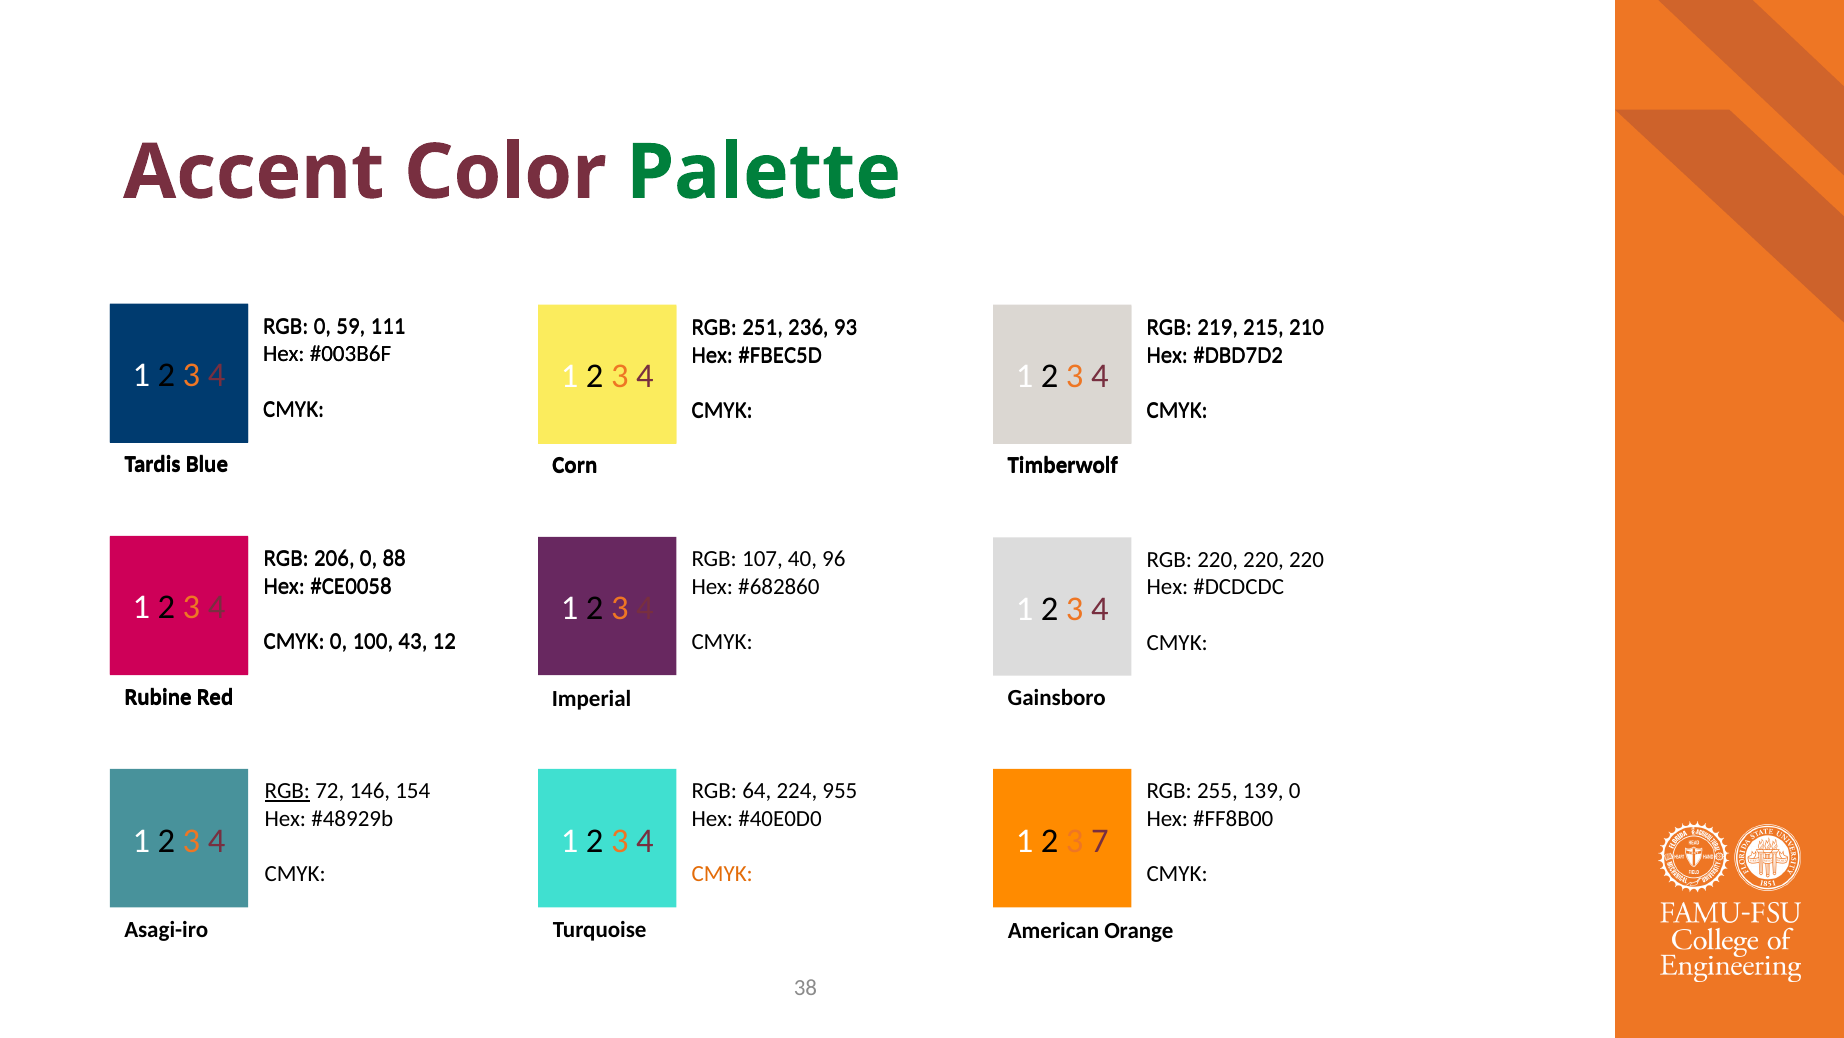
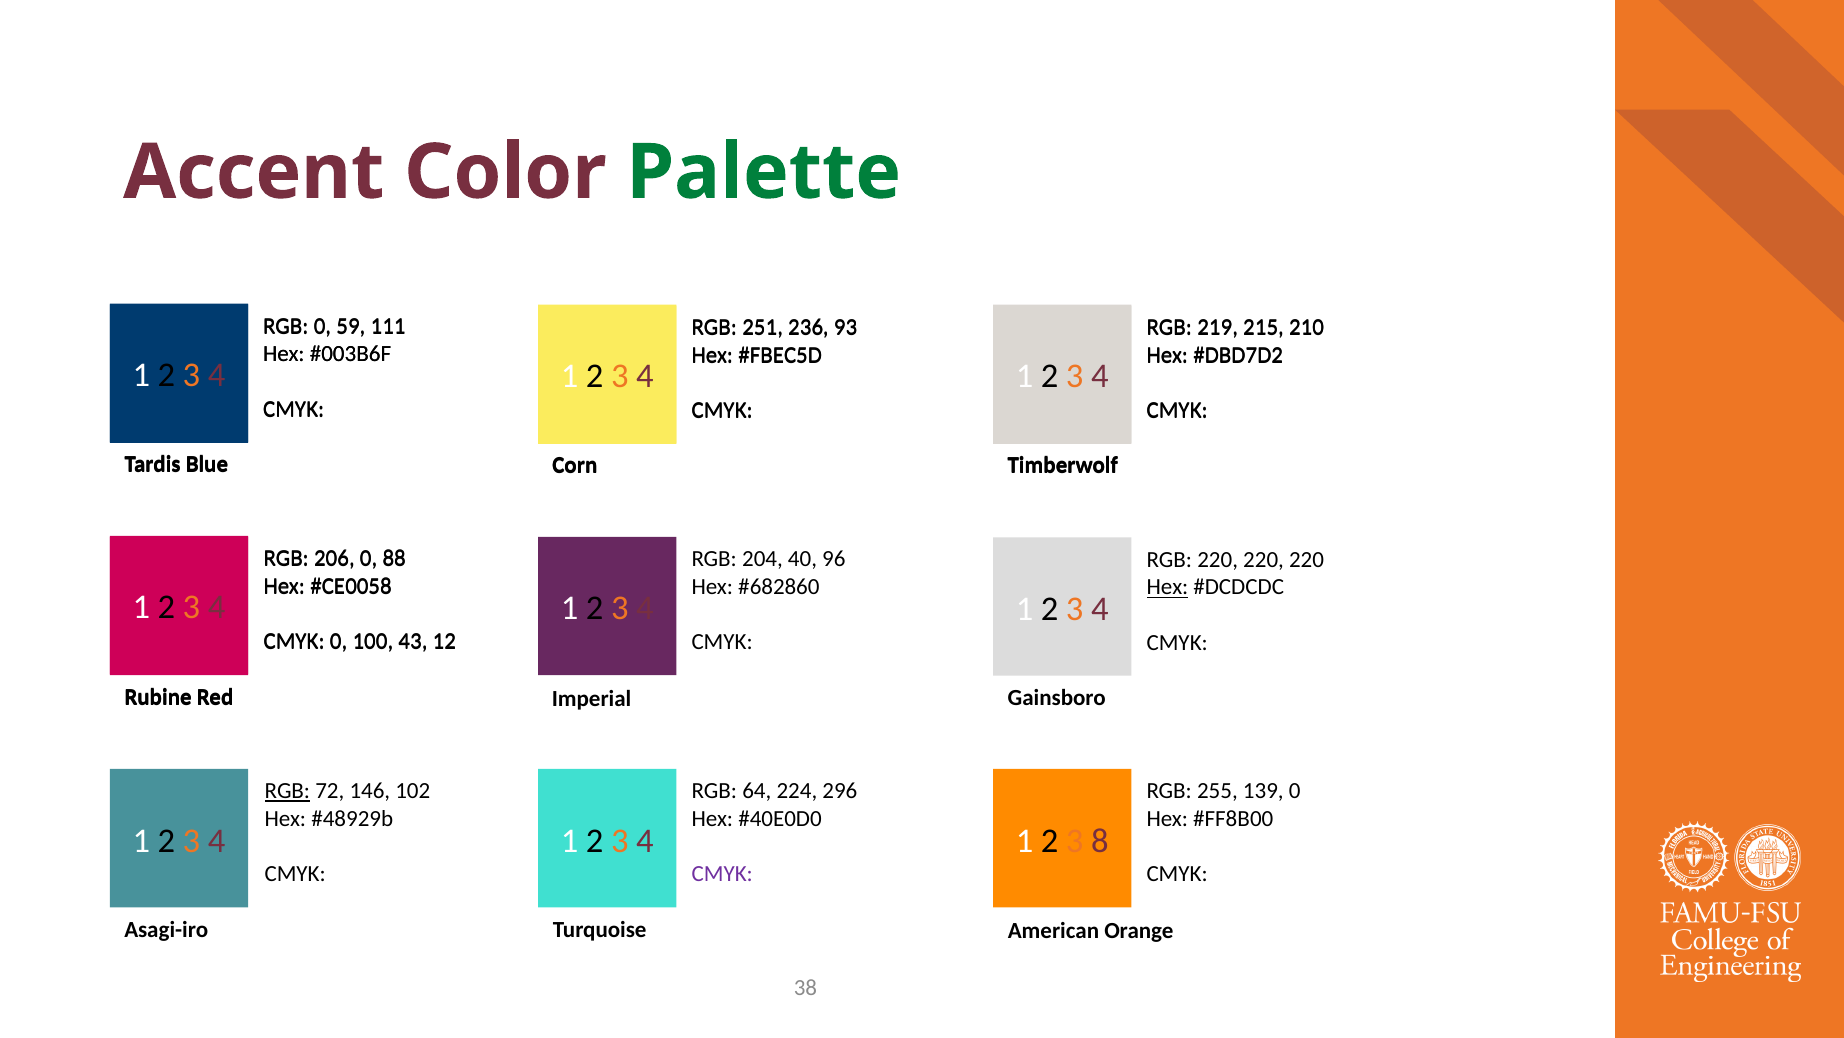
107: 107 -> 204 (762, 559)
Hex underline: none -> present (1168, 587)
154: 154 -> 102 (413, 791)
955: 955 -> 296 (840, 791)
7: 7 -> 8 (1100, 840)
CMYK colour: orange -> purple (722, 874)
